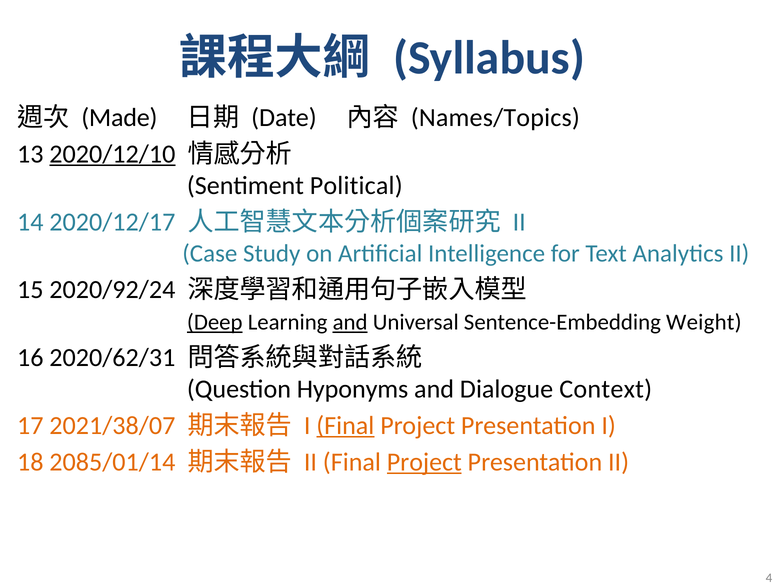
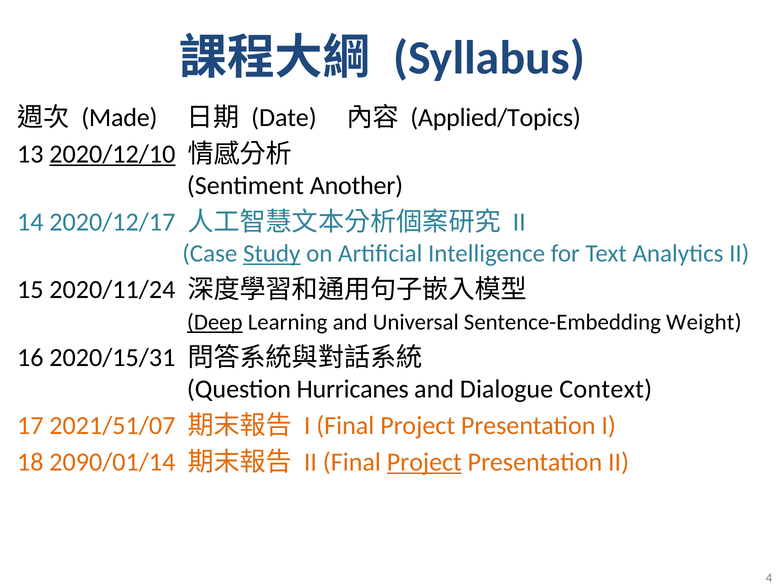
Names/Topics: Names/Topics -> Applied/Topics (496, 118)
Political: Political -> Another (356, 186)
Study underline: none -> present (272, 254)
2020/92/24: 2020/92/24 -> 2020/11/24 (112, 290)
and underline: present -> none (350, 322)
2020/62/31: 2020/62/31 -> 2020/15/31 (112, 358)
Hyponyms: Hyponyms -> Hurricanes (353, 389)
2021/38/07: 2021/38/07 -> 2021/51/07 (112, 426)
Final underline: present -> none (345, 426)
2085/01/14: 2085/01/14 -> 2090/01/14 (112, 462)
